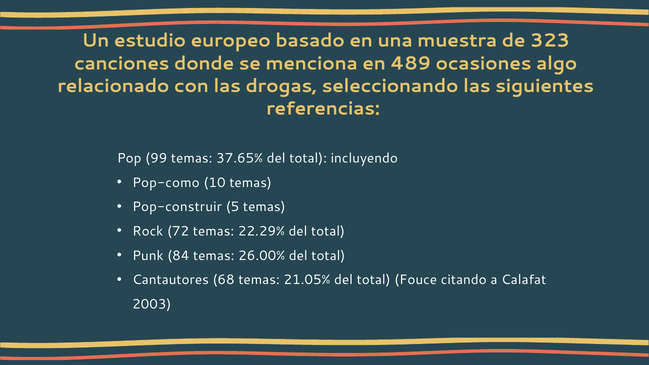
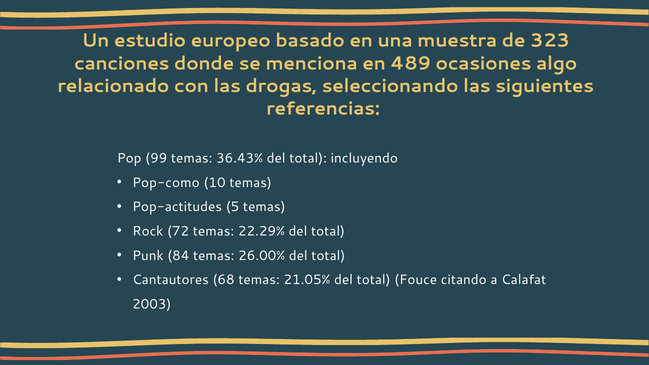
37.65%: 37.65% -> 36.43% (240, 158)
Pop-construir: Pop-construir -> Pop-actitudes (177, 207)
